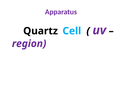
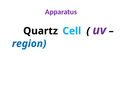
region colour: purple -> blue (29, 43)
